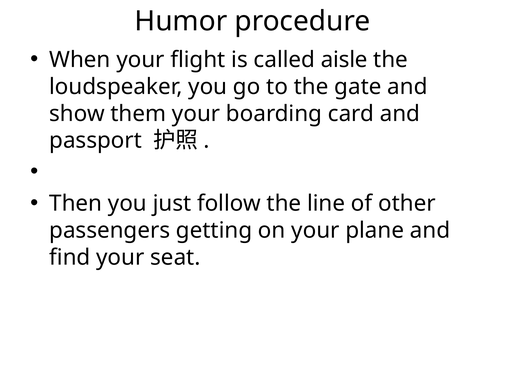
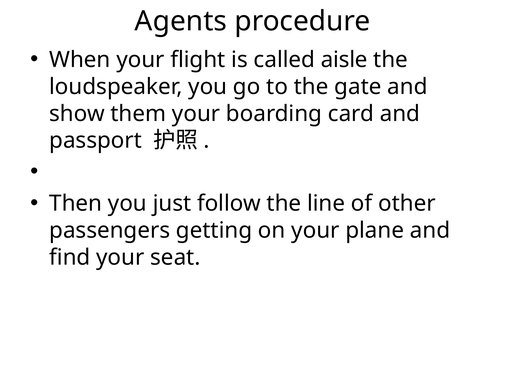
Humor: Humor -> Agents (181, 21)
